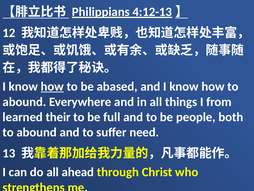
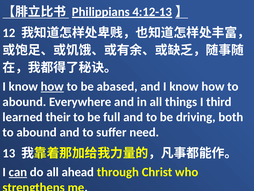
from: from -> third (219, 102)
people: people -> driving (196, 117)
can underline: none -> present (18, 172)
